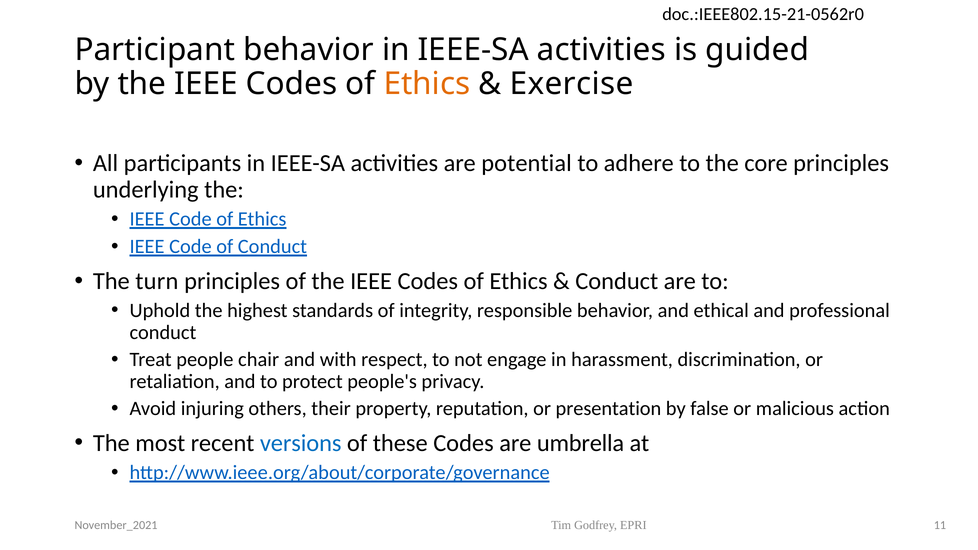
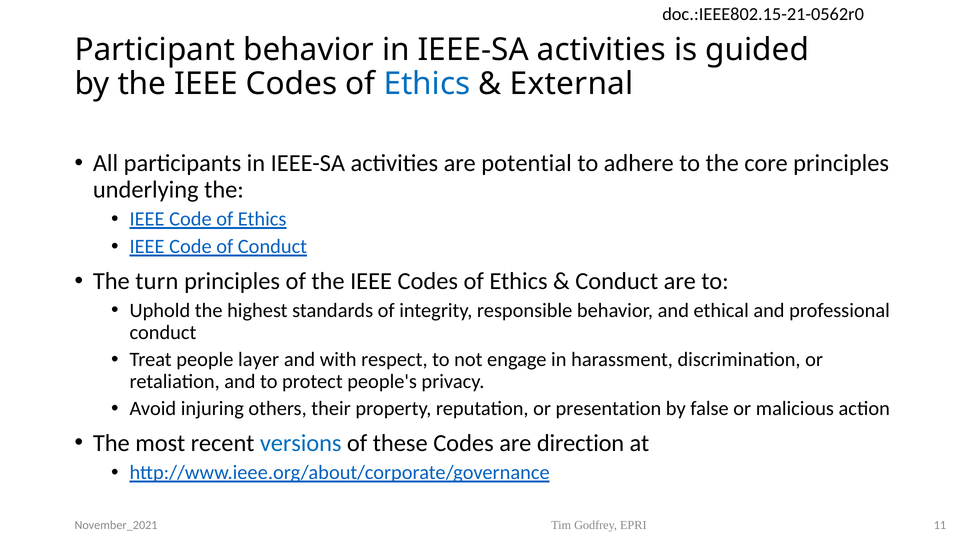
Ethics colour: orange -> blue (427, 84)
Exercise: Exercise -> External (572, 84)
chair: chair -> layer (259, 360)
umbrella: umbrella -> direction (581, 443)
